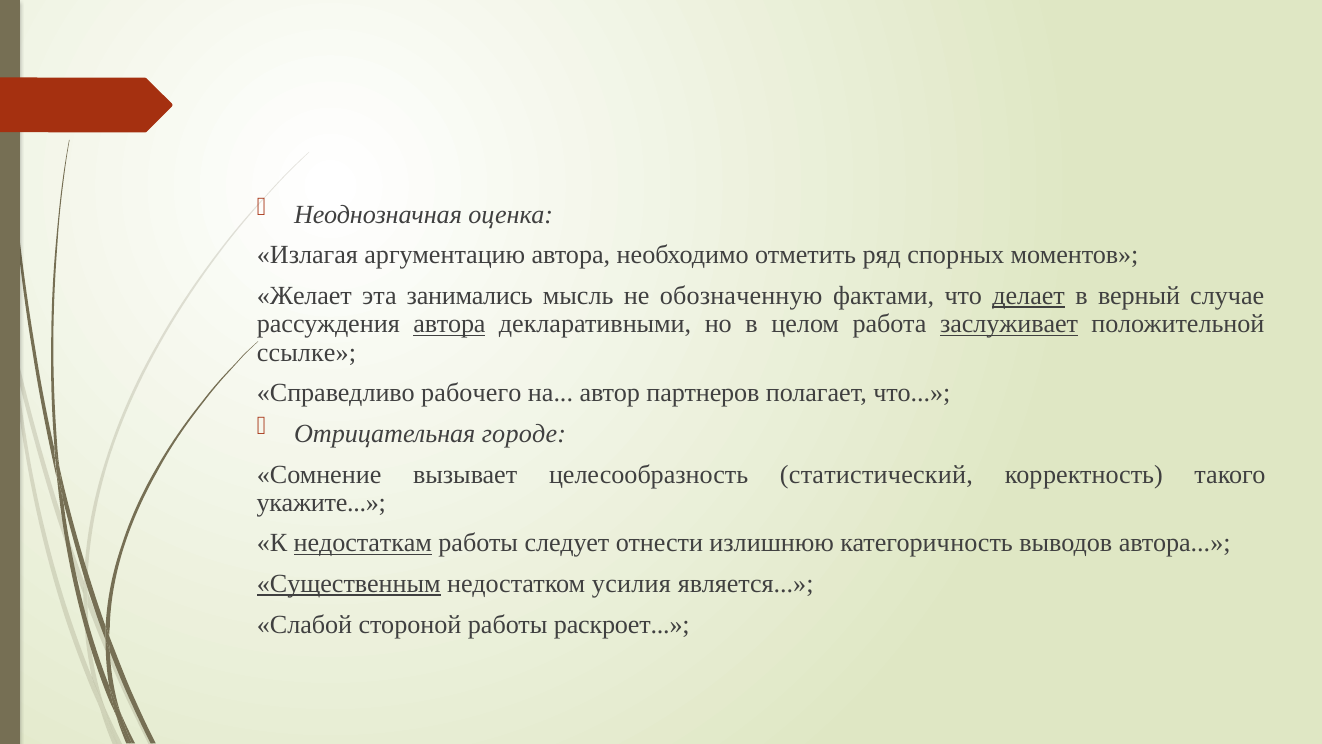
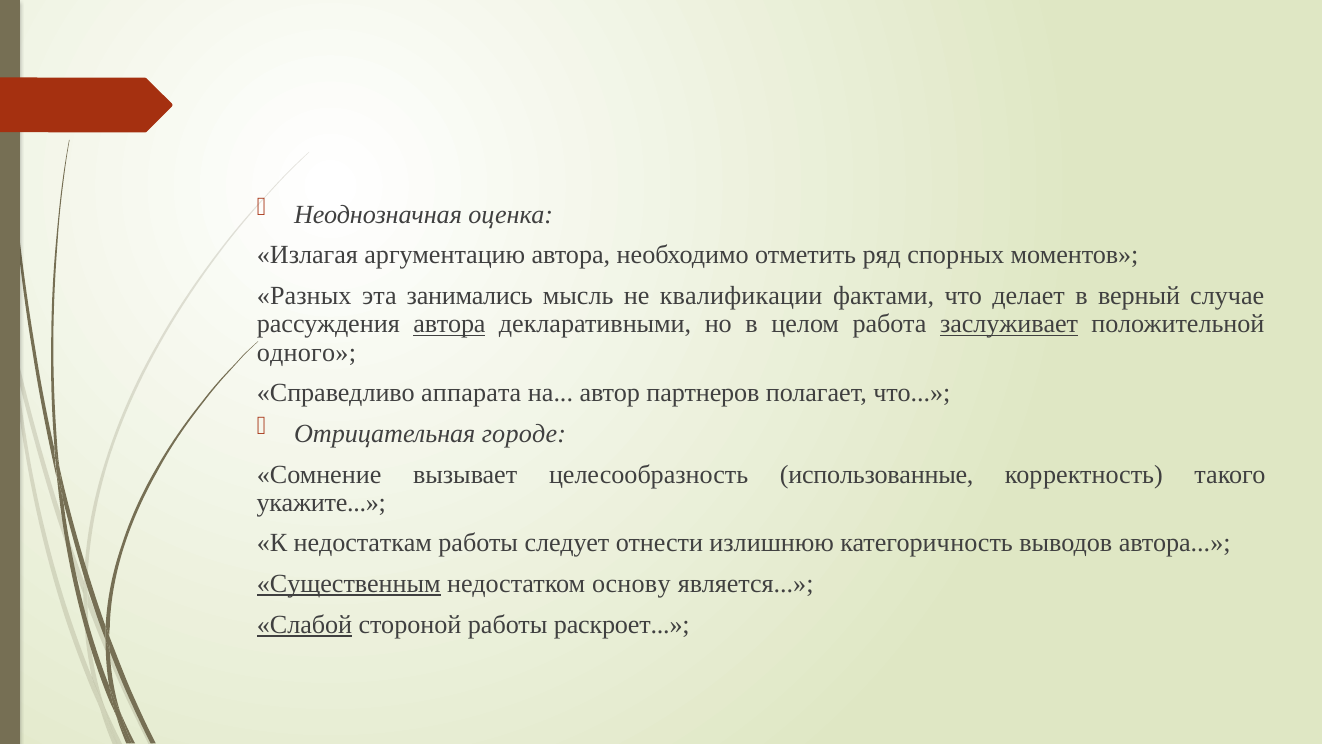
Желает: Желает -> Разных (304, 296)
обозначенную: обозначенную -> квалификации (741, 296)
делает underline: present -> none (1029, 296)
ссылке: ссылке -> одного (306, 352)
рабочего: рабочего -> аппарата (471, 393)
статистический: статистический -> использованные (877, 474)
недостаткам underline: present -> none (363, 543)
усилия: усилия -> основу (631, 584)
Слабой underline: none -> present (305, 624)
